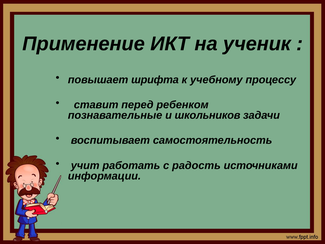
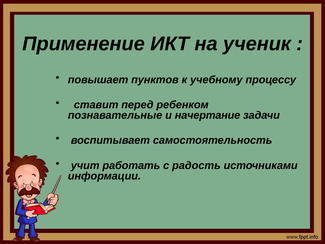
шрифта: шрифта -> пунктов (155, 80)
школьников: школьников -> начертание (208, 115)
